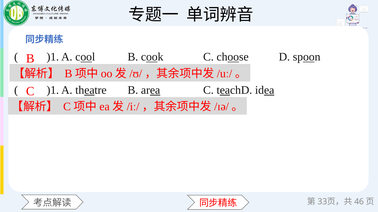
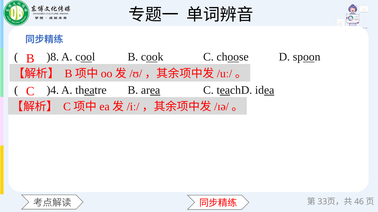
)1: )1 -> )8 (53, 57)
)1: )1 -> )4 (53, 90)
